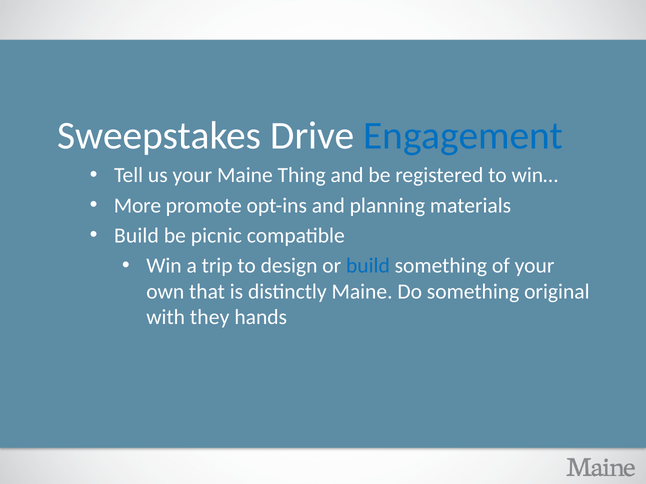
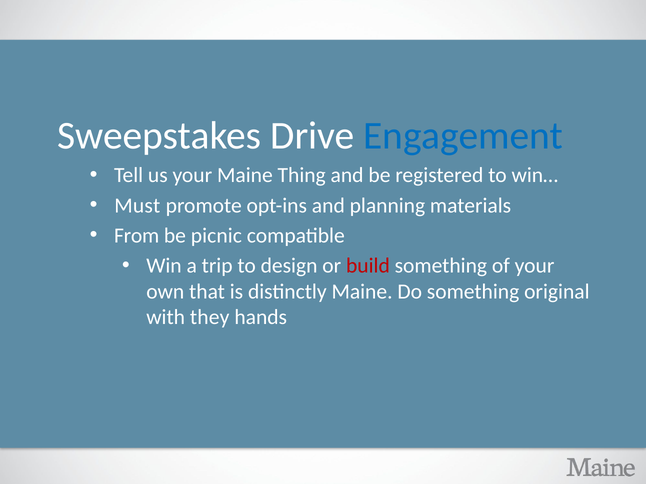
More: More -> Must (137, 206)
Build: Build -> From (137, 236)
build colour: blue -> red (368, 266)
